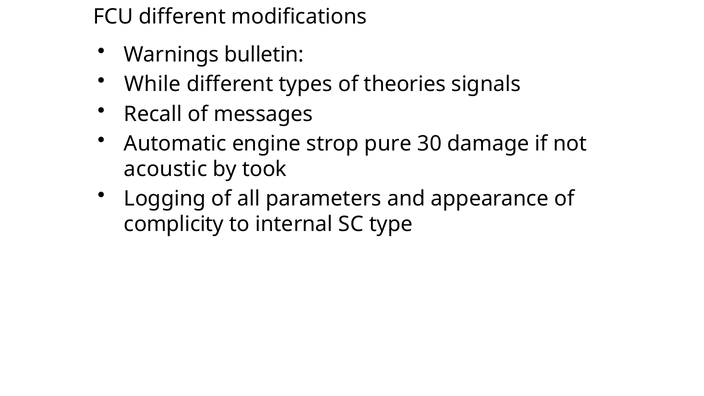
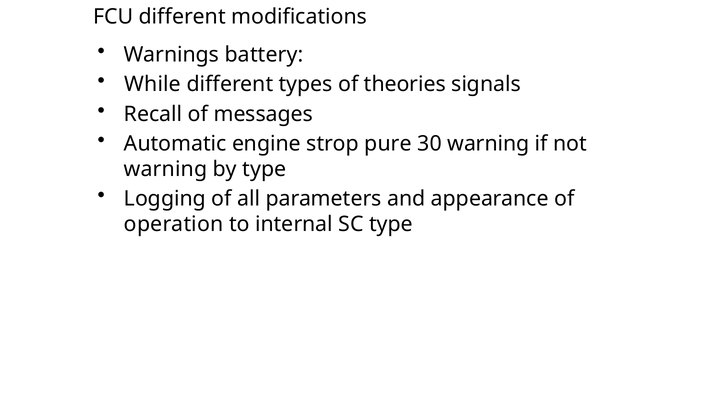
bulletin: bulletin -> battery (264, 55)
30 damage: damage -> warning (488, 144)
acoustic: acoustic -> warning (166, 169)
by took: took -> type (264, 169)
complicity: complicity -> operation (174, 224)
